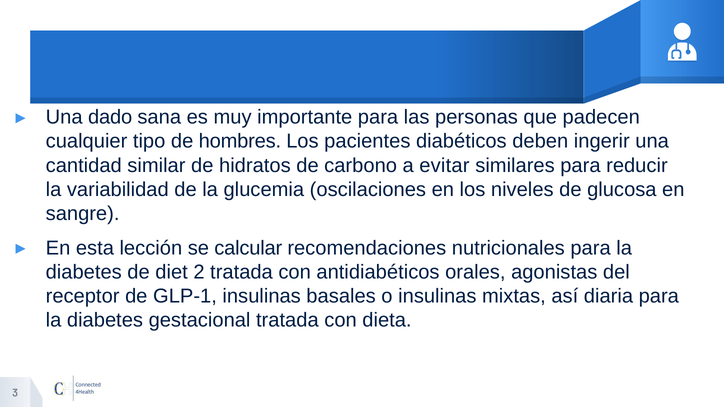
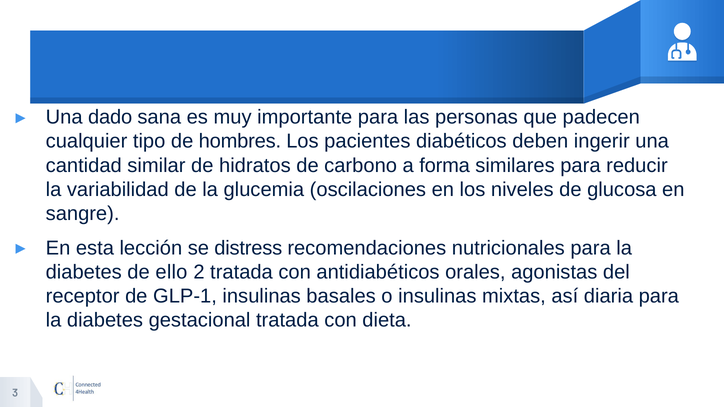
evitar: evitar -> forma (445, 166)
calcular: calcular -> distress (248, 248)
diet: diet -> ello (171, 272)
